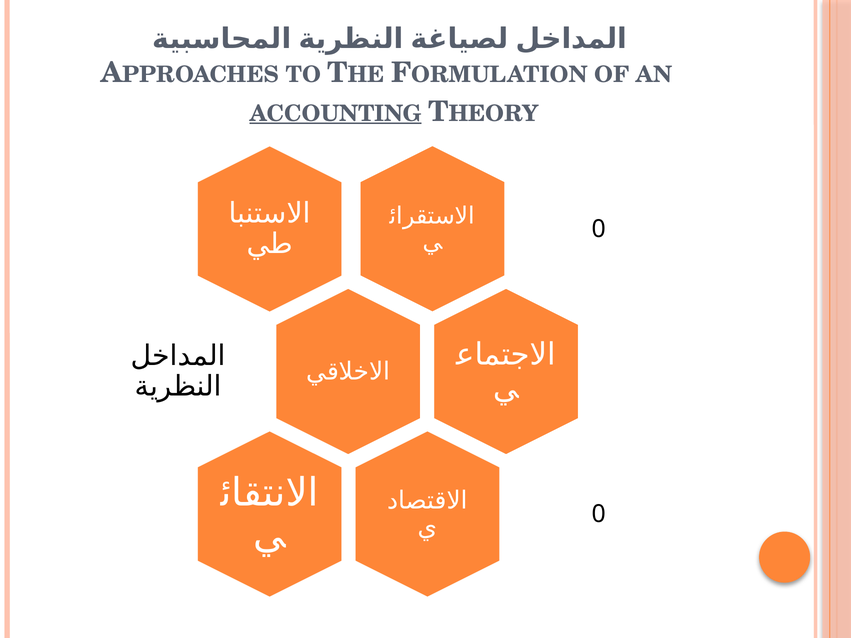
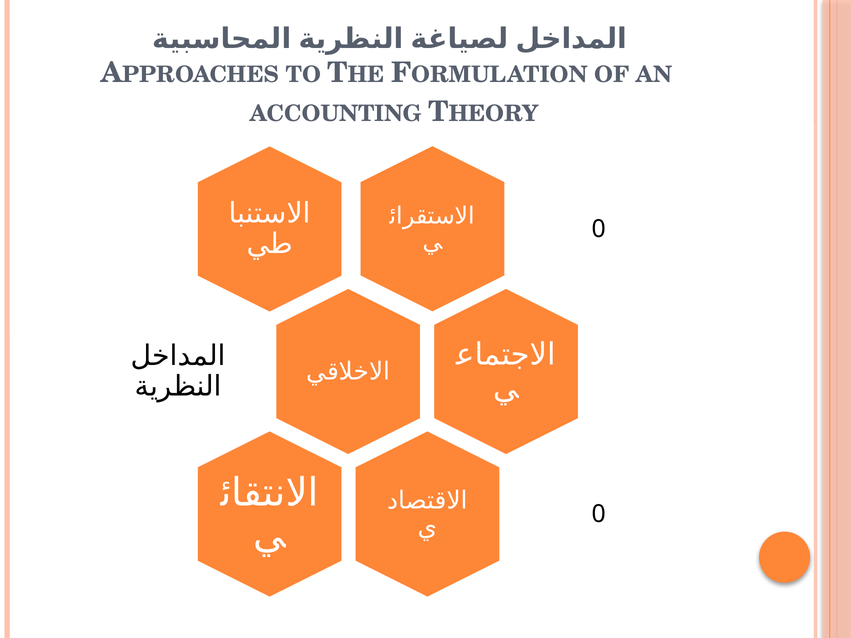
ACCOUNTING underline: present -> none (336, 114)
